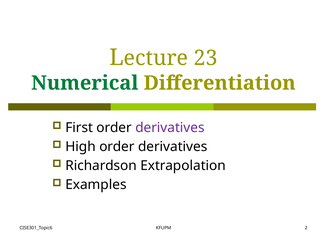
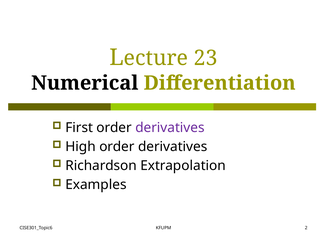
Numerical colour: green -> black (85, 83)
